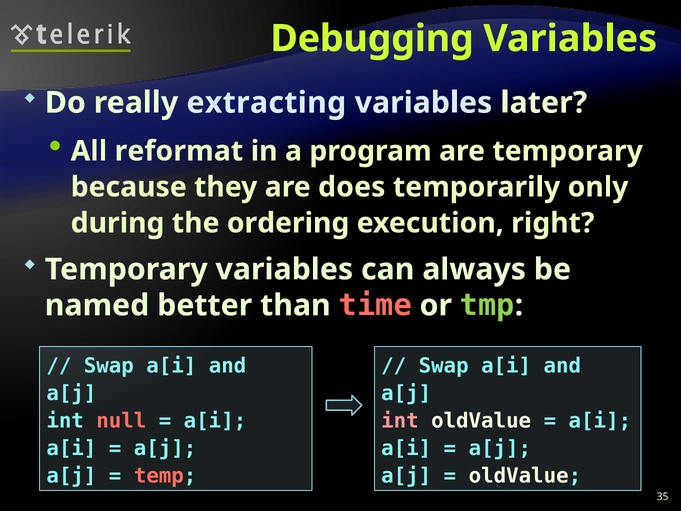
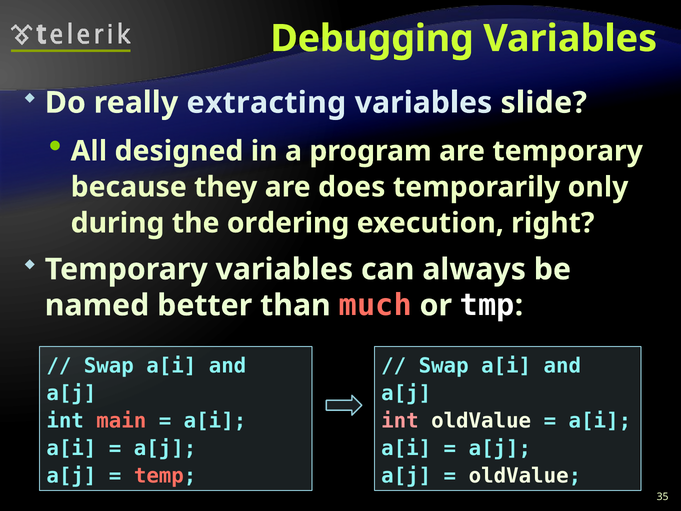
later: later -> slide (544, 103)
reformat: reformat -> designed (179, 151)
time: time -> much (375, 305)
tmp colour: light green -> white (487, 305)
null: null -> main (121, 421)
